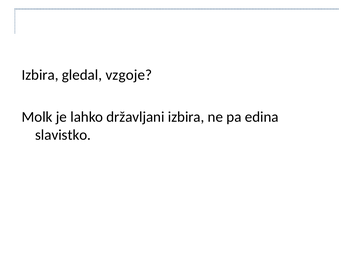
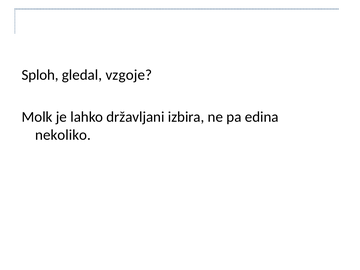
Izbira: Izbira -> Sploh (40, 75)
slavistko: slavistko -> nekoliko (63, 135)
